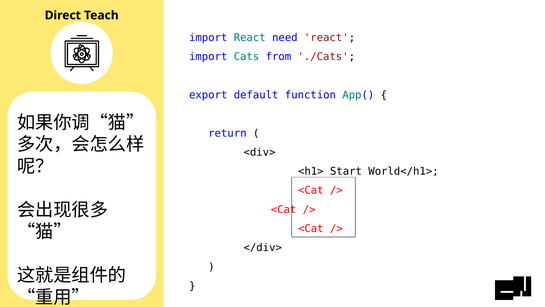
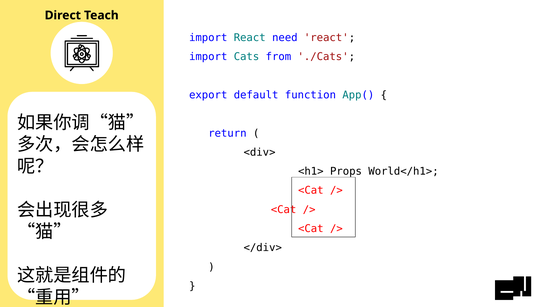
Start: Start -> Props (346, 171)
